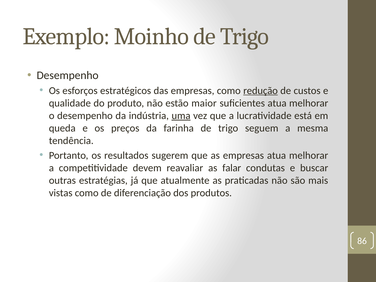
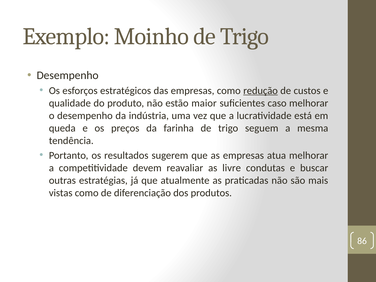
suficientes atua: atua -> caso (277, 103)
uma underline: present -> none (181, 116)
falar: falar -> livre (232, 168)
